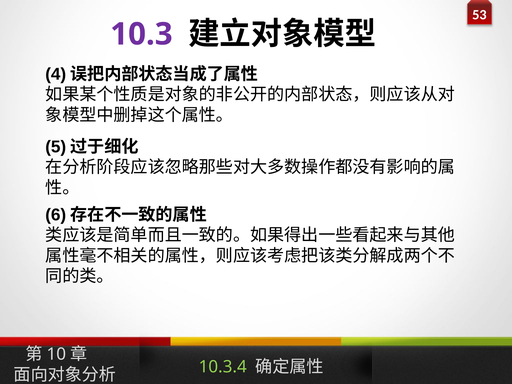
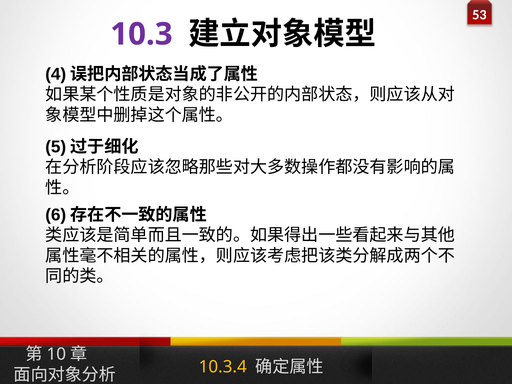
10.3.4 colour: light green -> yellow (223, 367)
